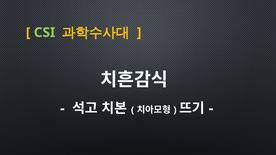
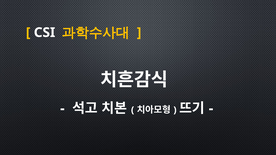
CSI colour: light green -> white (45, 33)
